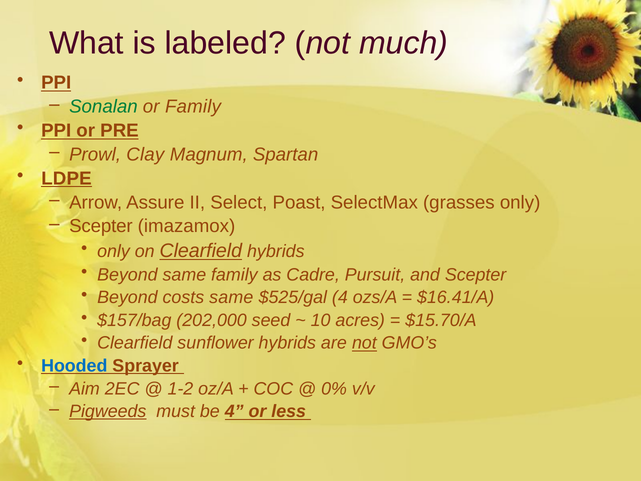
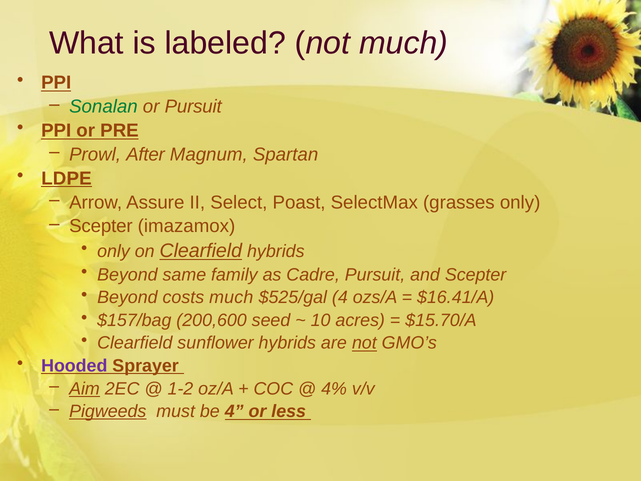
or Family: Family -> Pursuit (193, 107)
Clay: Clay -> After (145, 154)
costs same: same -> much (231, 297)
202,000: 202,000 -> 200,600 (212, 320)
Hooded colour: blue -> purple (74, 366)
Aim underline: none -> present (85, 388)
0%: 0% -> 4% (334, 388)
